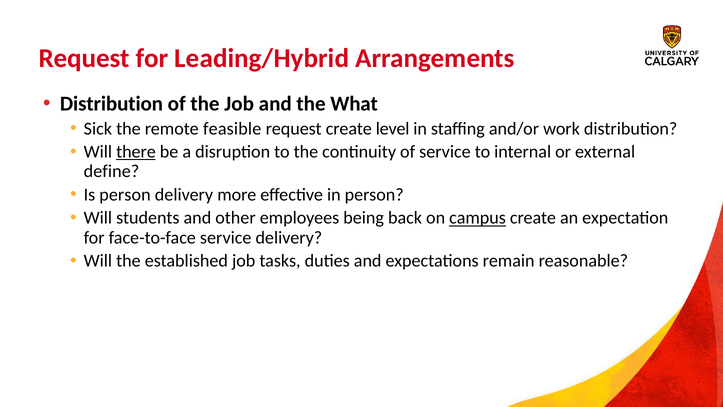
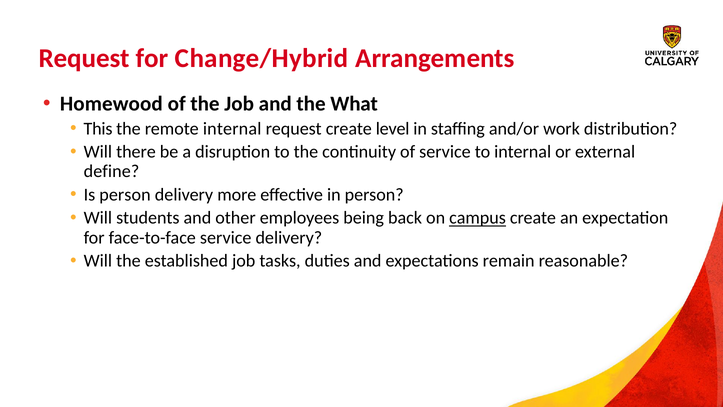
Leading/Hybrid: Leading/Hybrid -> Change/Hybrid (262, 58)
Distribution: Distribution -> Homewood (111, 104)
Sick: Sick -> This (98, 129)
remote feasible: feasible -> internal (232, 129)
there underline: present -> none (136, 152)
